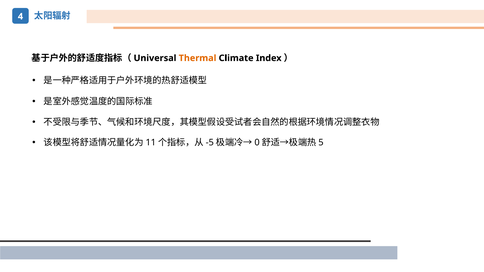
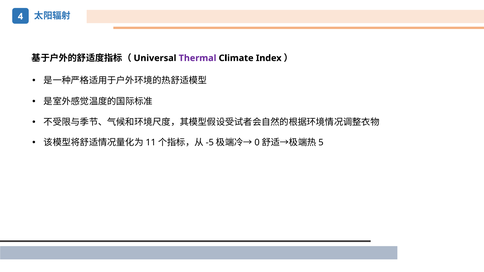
Thermal colour: orange -> purple (198, 58)
